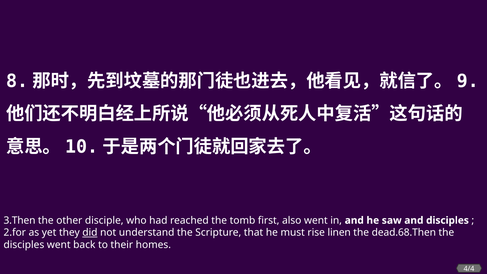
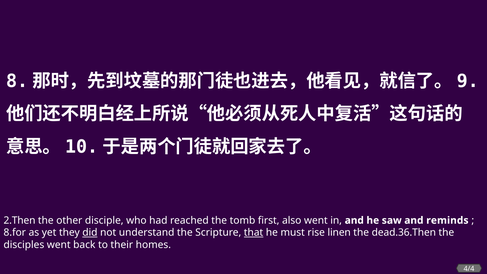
3.Then: 3.Then -> 2.Then (19, 220)
and disciples: disciples -> reminds (447, 220)
2.for: 2.for -> 8.for (15, 233)
that underline: none -> present (254, 233)
dead.68.Then: dead.68.Then -> dead.36.Then (404, 233)
